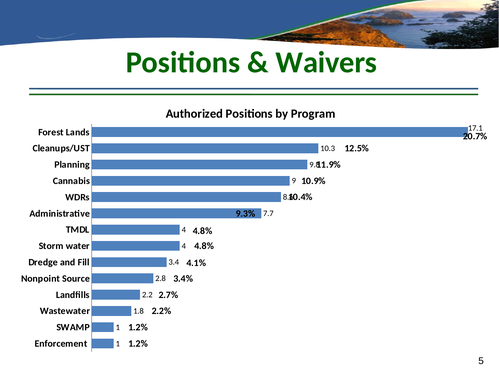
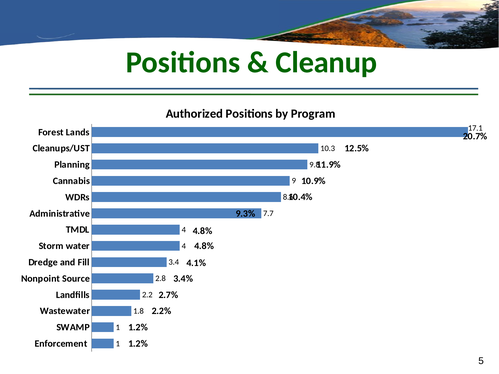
Waivers: Waivers -> Cleanup (326, 62)
